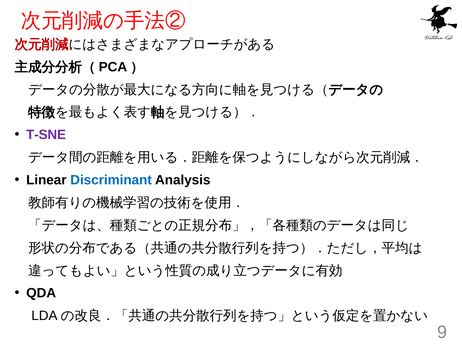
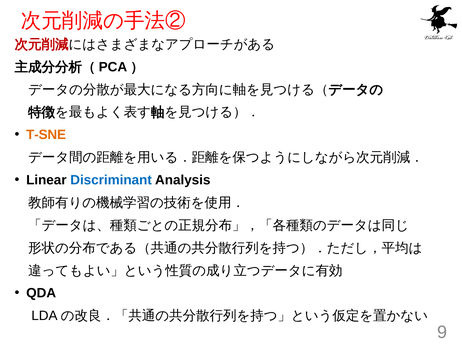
T-SNE colour: purple -> orange (46, 135)
